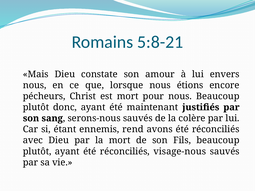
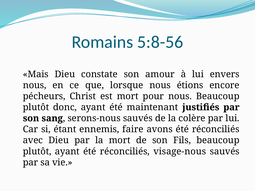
5:8-21: 5:8-21 -> 5:8-56 (160, 42)
rend: rend -> faire (133, 129)
